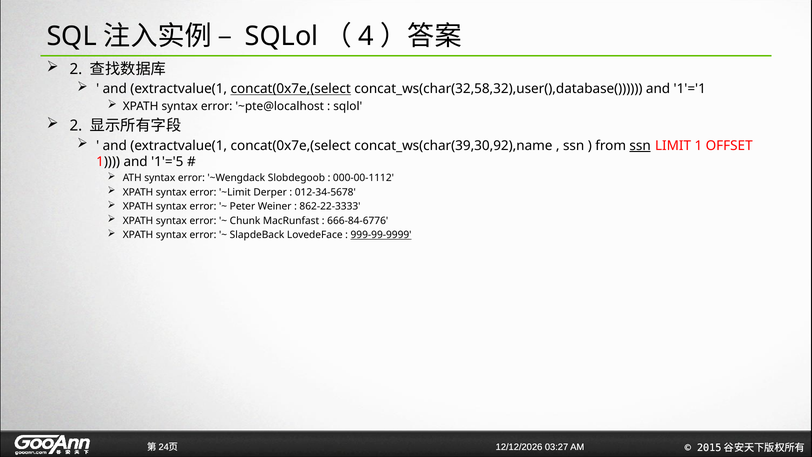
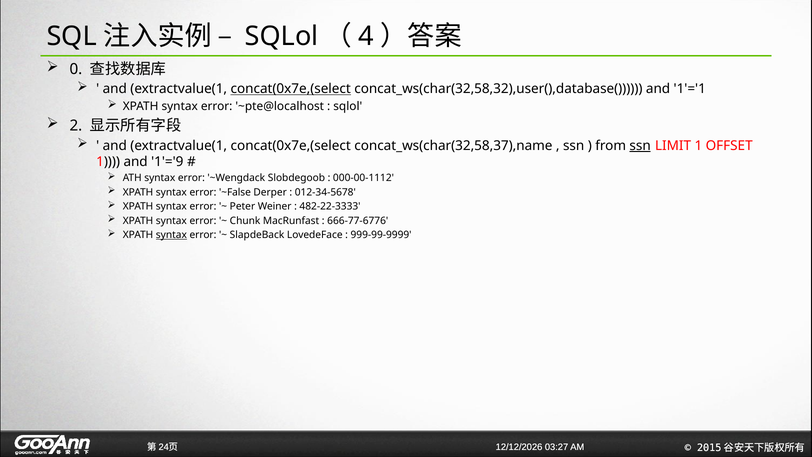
2: 2 -> 0 (76, 69)
concat_ws(char(39,30,92),name: concat_ws(char(39,30,92),name -> concat_ws(char(32,58,37),name (453, 146)
1'='5: 1'='5 -> 1'='9 (167, 162)
~Limit: ~Limit -> ~False (235, 192)
862-22-3333: 862-22-3333 -> 482-22-3333 (330, 206)
666-84-6776: 666-84-6776 -> 666-77-6776 (358, 221)
syntax underline: none -> present (171, 235)
999-99-9999 underline: present -> none (381, 235)
